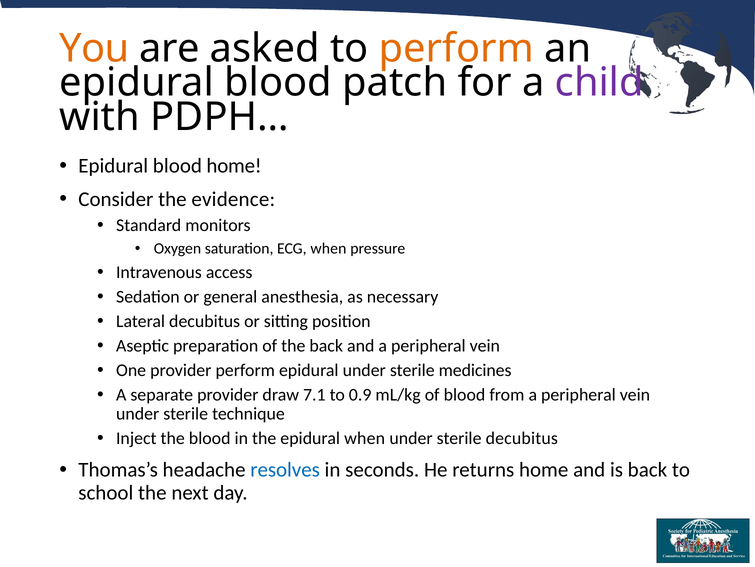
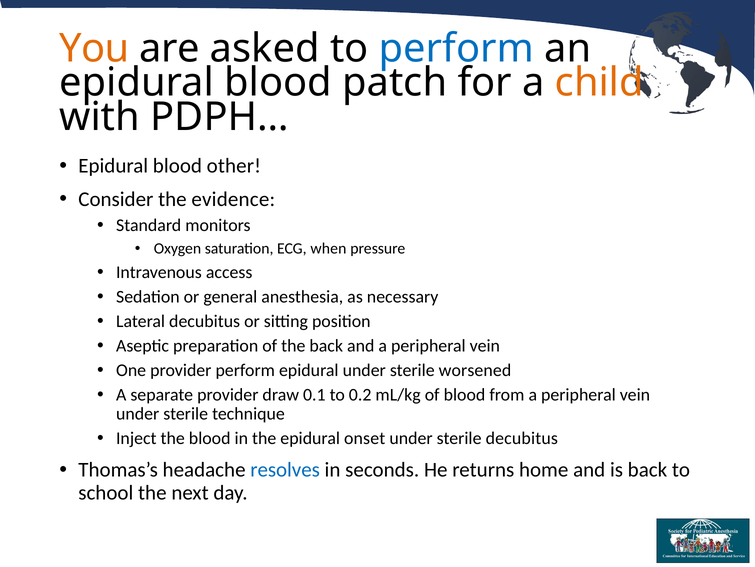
perform colour: orange -> blue (456, 48)
child colour: purple -> orange (599, 83)
blood home: home -> other (234, 166)
medicines: medicines -> worsened (475, 370)
7.1: 7.1 -> 0.1 (314, 394)
0.9: 0.9 -> 0.2 (360, 394)
epidural when: when -> onset (365, 438)
